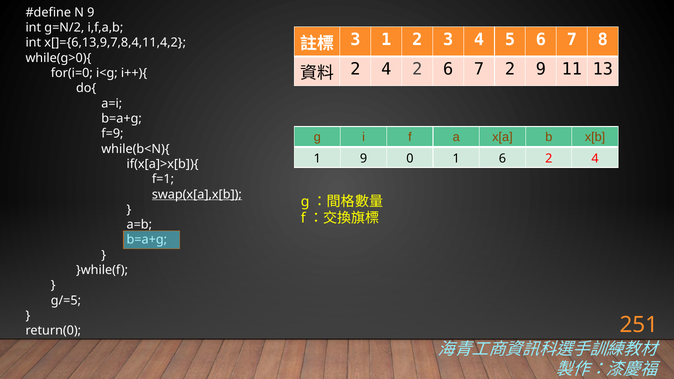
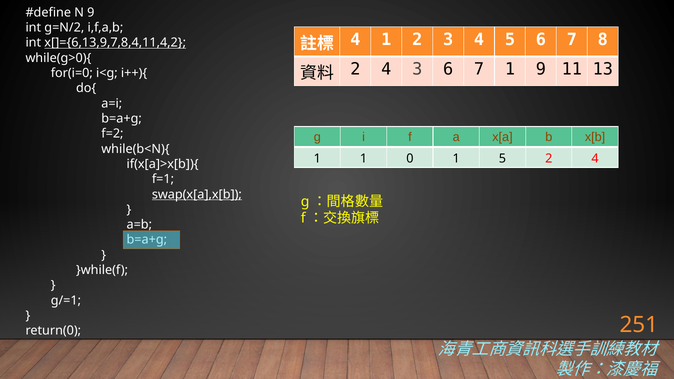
3: 3 -> 4 (355, 40)
x[]={6,13,9,7,8,4,11,4,2 underline: none -> present (115, 43)
4 2: 2 -> 3 (417, 69)
7 2: 2 -> 1 (510, 69)
f=9: f=9 -> f=2 (112, 134)
1 9: 9 -> 1 (364, 159)
1 6: 6 -> 5 (502, 159)
g/=5: g/=5 -> g/=1 (66, 301)
